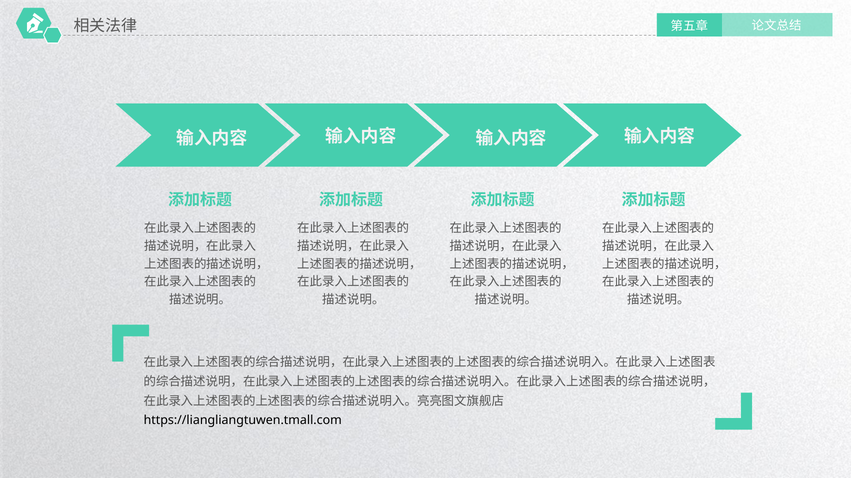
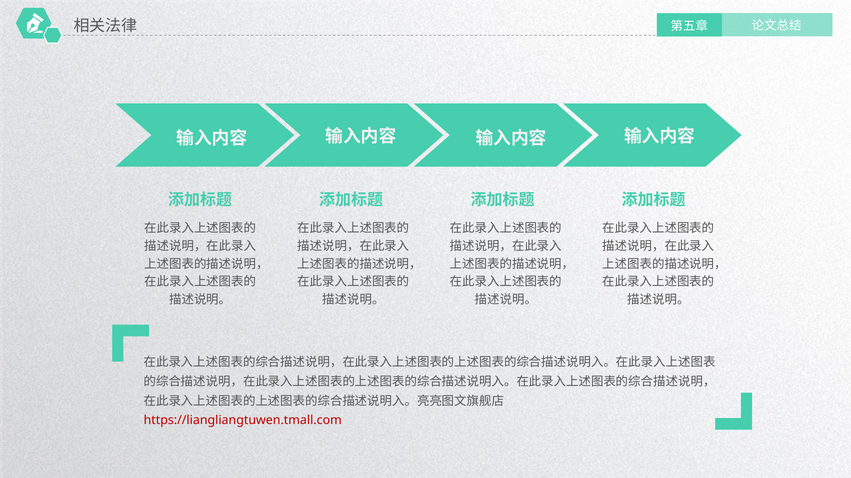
https://liangliangtuwen.tmall.com colour: black -> red (243, 421)
